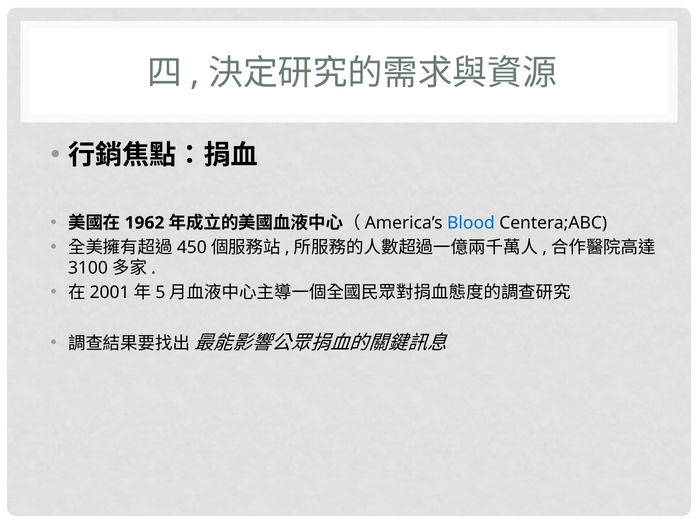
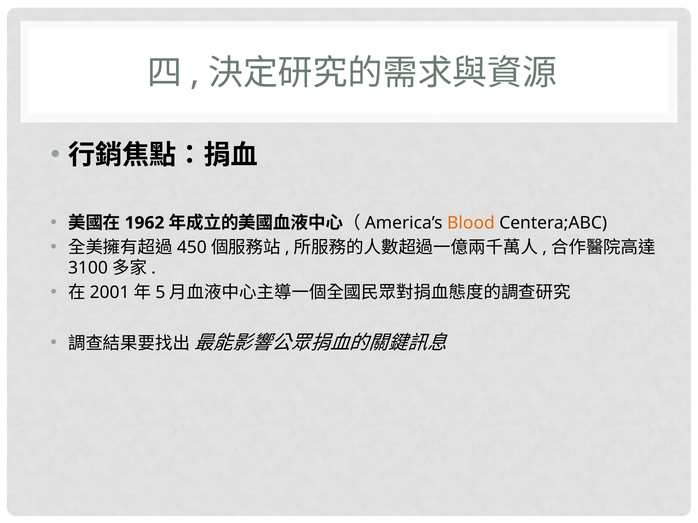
Blood colour: blue -> orange (471, 223)
